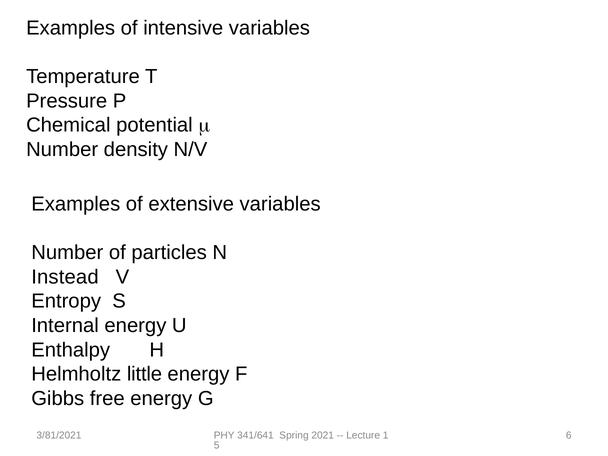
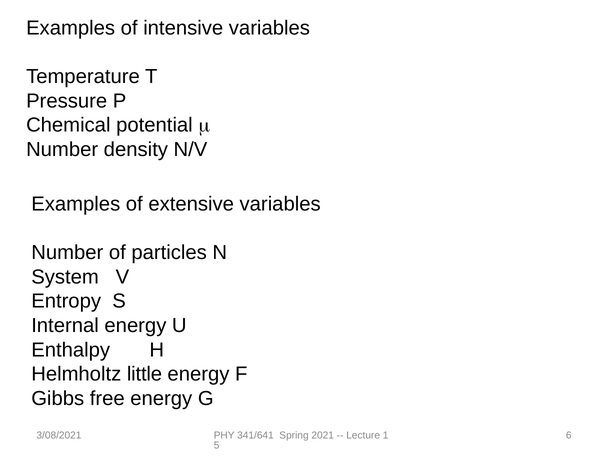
Instead: Instead -> System (65, 277)
3/81/2021: 3/81/2021 -> 3/08/2021 (59, 435)
